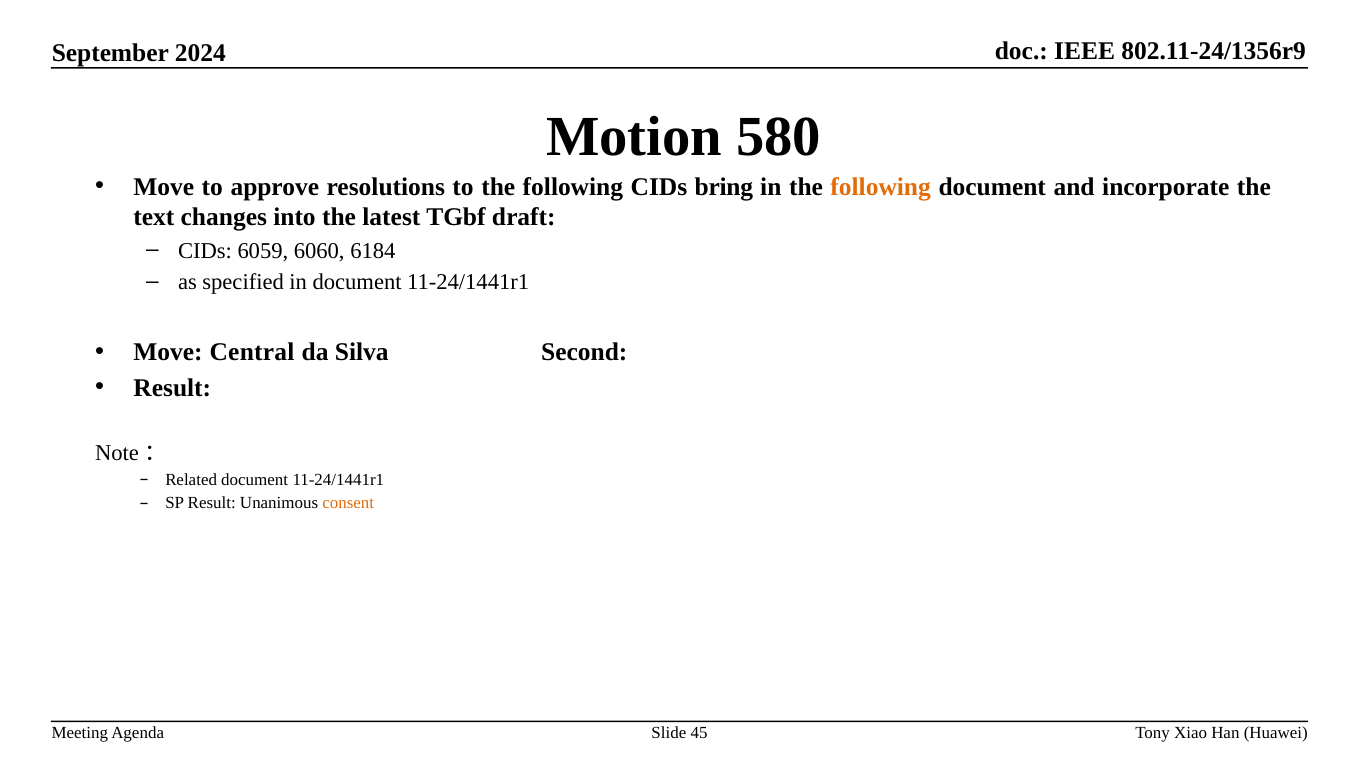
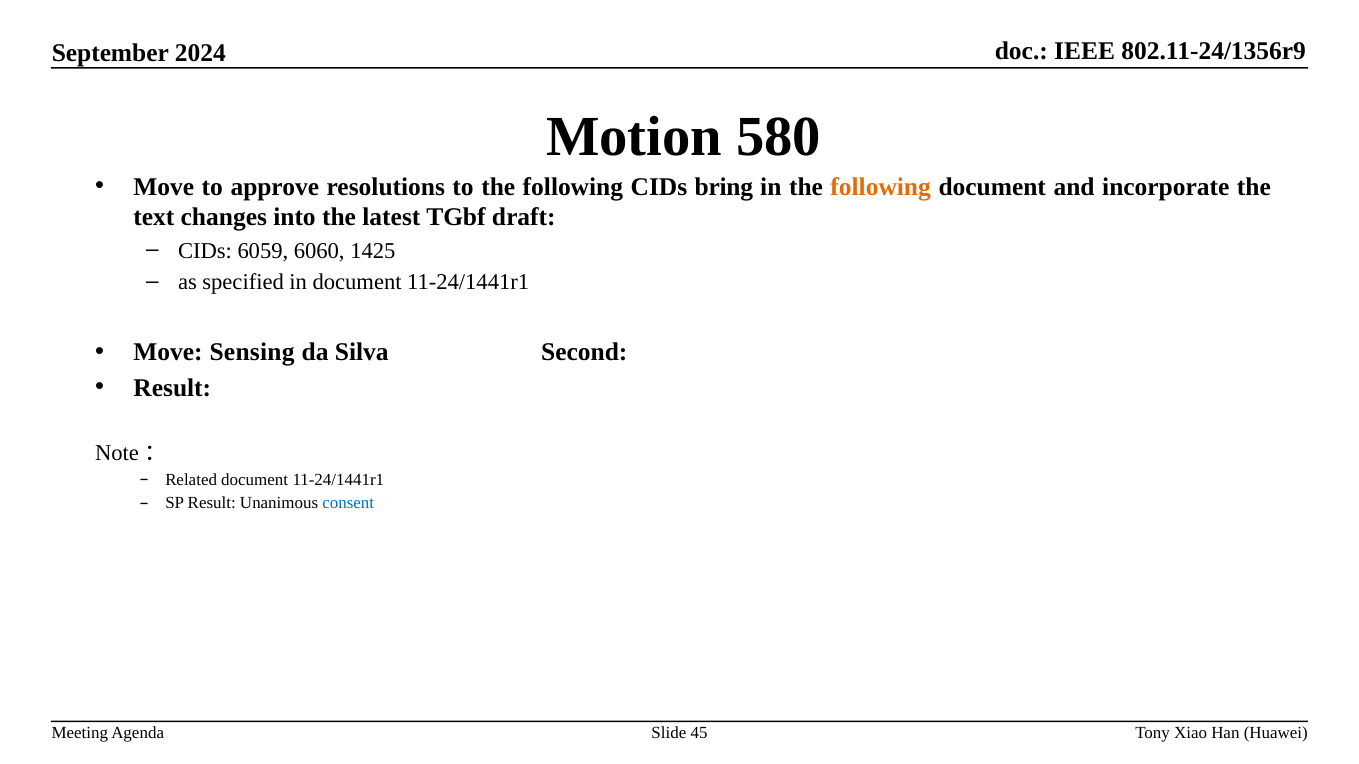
6184: 6184 -> 1425 (373, 251)
Central: Central -> Sensing (252, 352)
consent colour: orange -> blue (348, 503)
